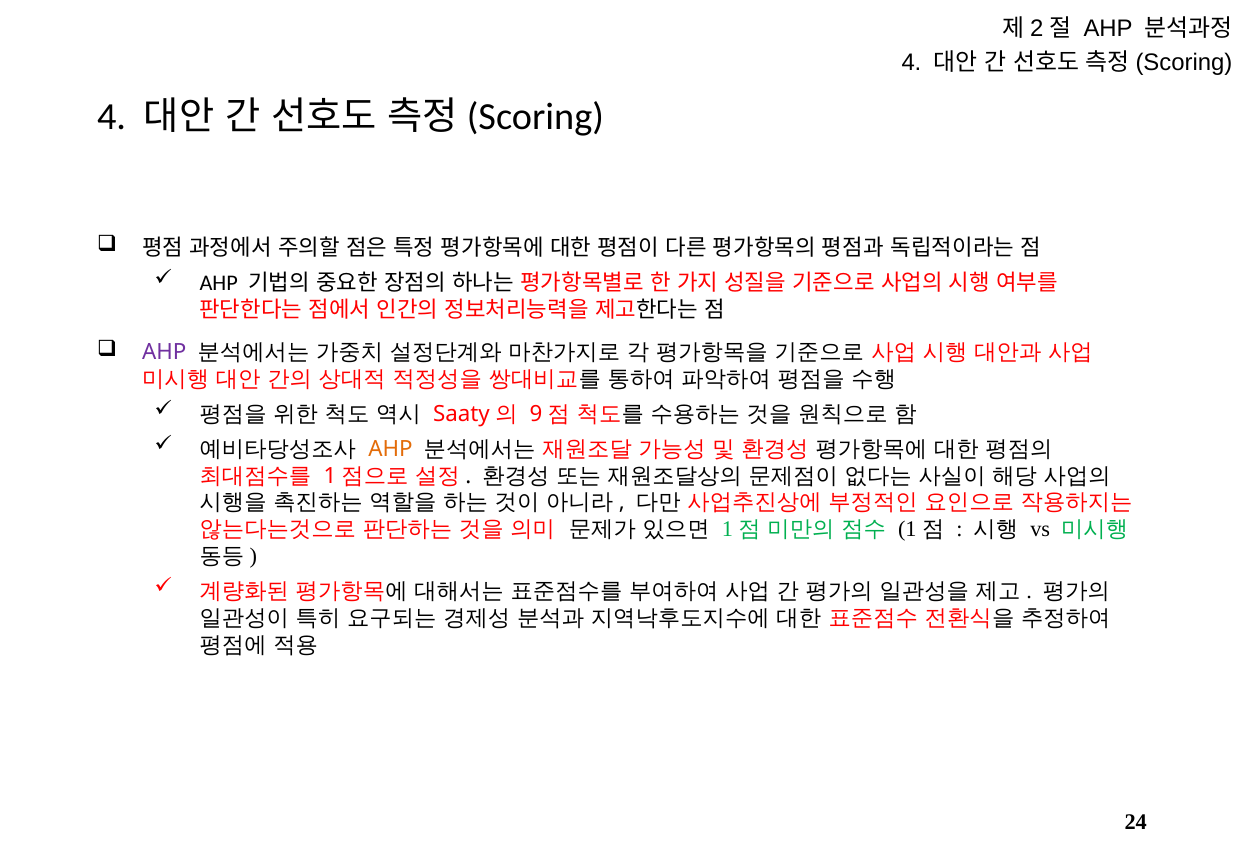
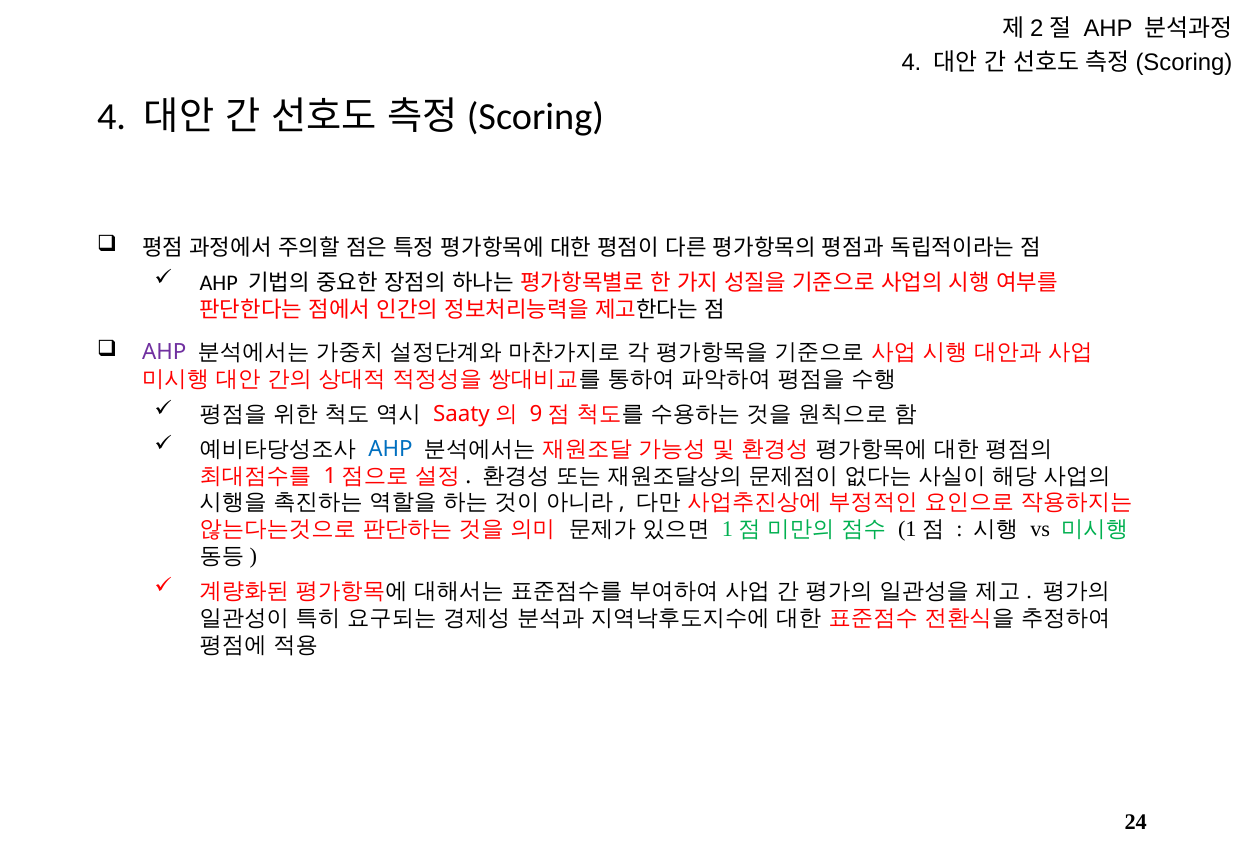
AHP colour: orange -> blue (390, 449)
